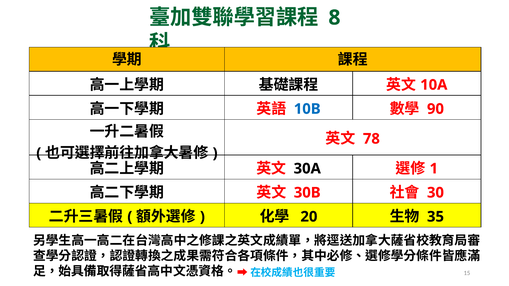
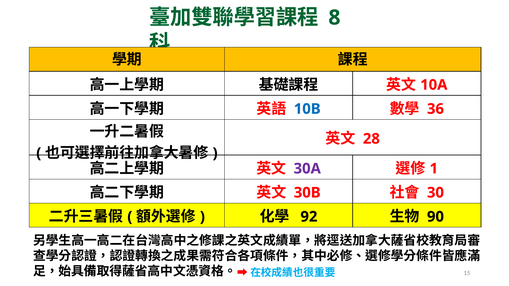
90: 90 -> 36 (435, 109)
78: 78 -> 28 (371, 139)
30A colour: black -> purple (307, 169)
20: 20 -> 92 (309, 217)
35: 35 -> 90 (435, 217)
